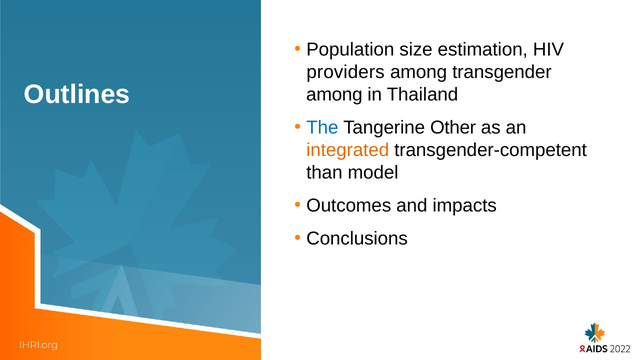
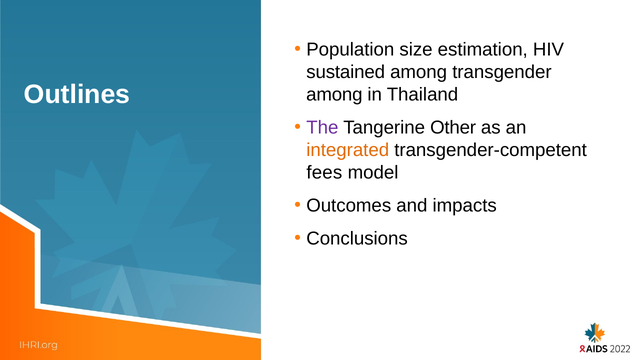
providers: providers -> sustained (346, 72)
The colour: blue -> purple (322, 128)
than: than -> fees (324, 172)
